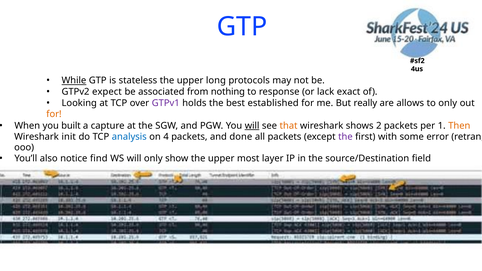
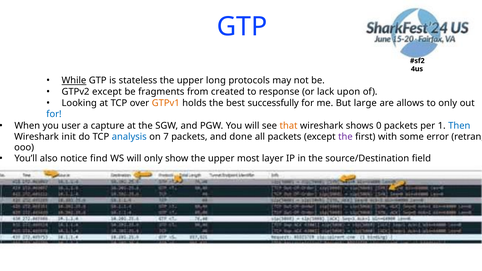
GTPv2 expect: expect -> except (107, 92)
associated: associated -> fragments (161, 92)
nothing: nothing -> created (228, 92)
exact: exact -> upon (349, 92)
GTPv1 colour: purple -> orange (166, 103)
established: established -> successfully (273, 103)
really: really -> large (365, 103)
for colour: orange -> blue (54, 114)
built: built -> user (71, 126)
will underline: present -> none (252, 126)
2: 2 -> 0 (379, 126)
Then colour: orange -> blue (459, 126)
4: 4 -> 7 (166, 137)
